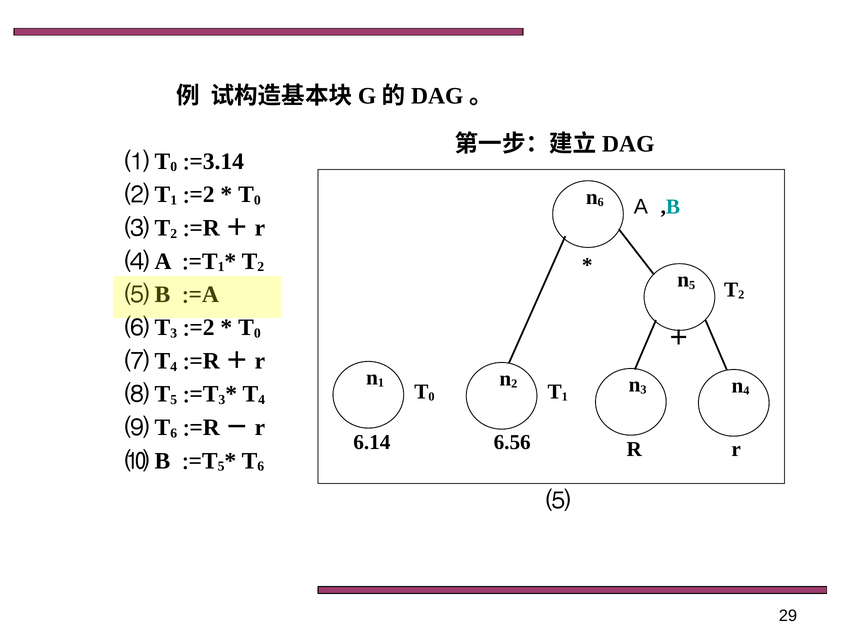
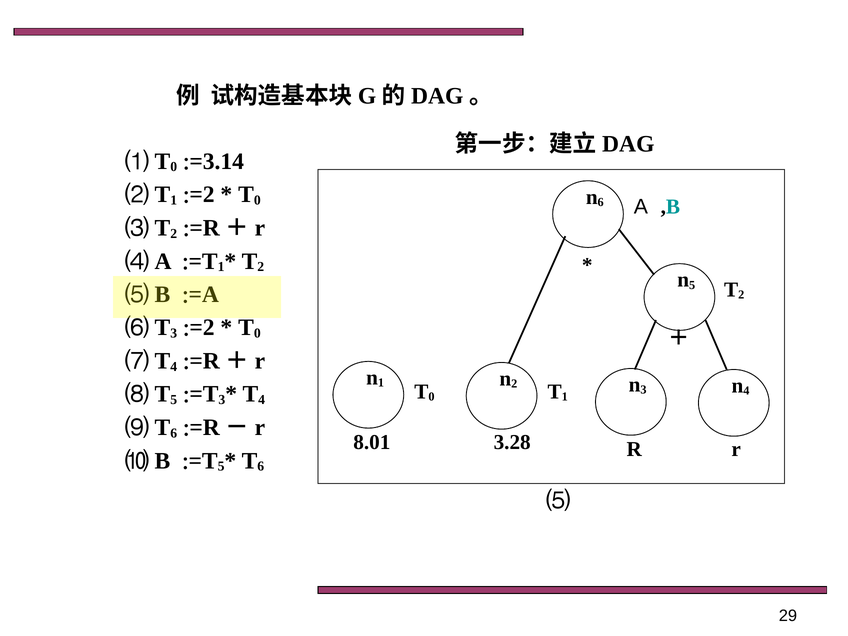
6.14: 6.14 -> 8.01 (372, 442)
6.56: 6.56 -> 3.28 (512, 442)
